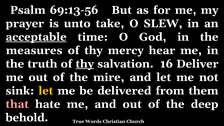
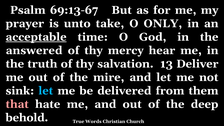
69:13-56: 69:13-56 -> 69:13-67 (74, 10)
SLEW: SLEW -> ONLY (163, 24)
measures: measures -> answered (34, 50)
thy underline: present -> none (85, 64)
16: 16 -> 13 (167, 64)
let colour: yellow -> light blue (46, 91)
